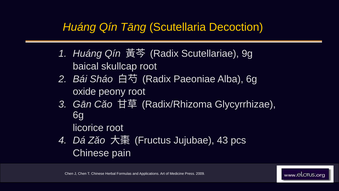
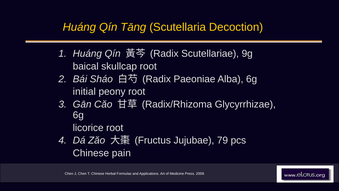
oxide: oxide -> initial (84, 92)
43: 43 -> 79 (222, 140)
